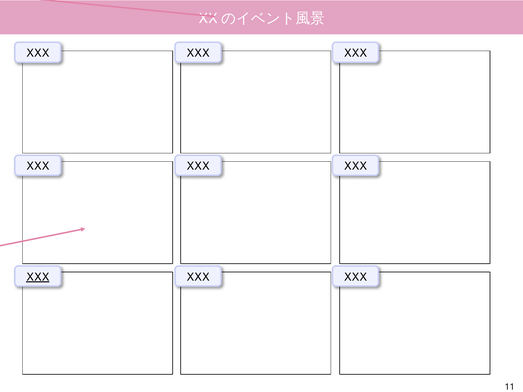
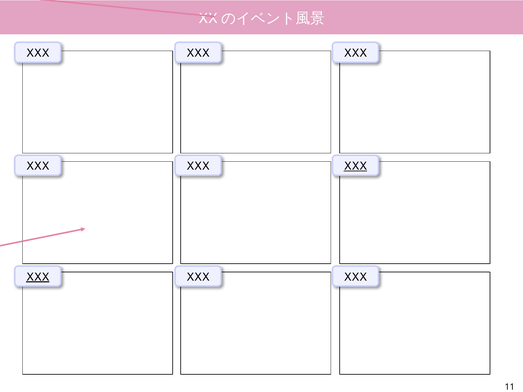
XXX underline: none -> present (355, 166)
